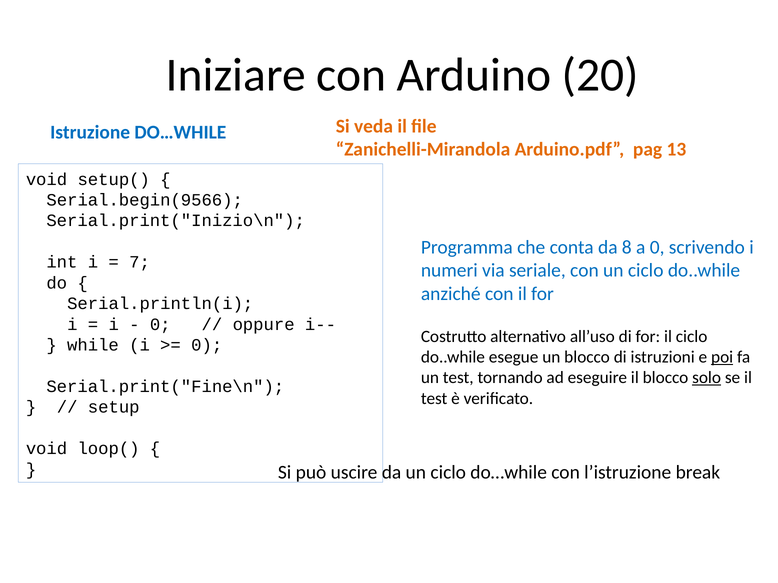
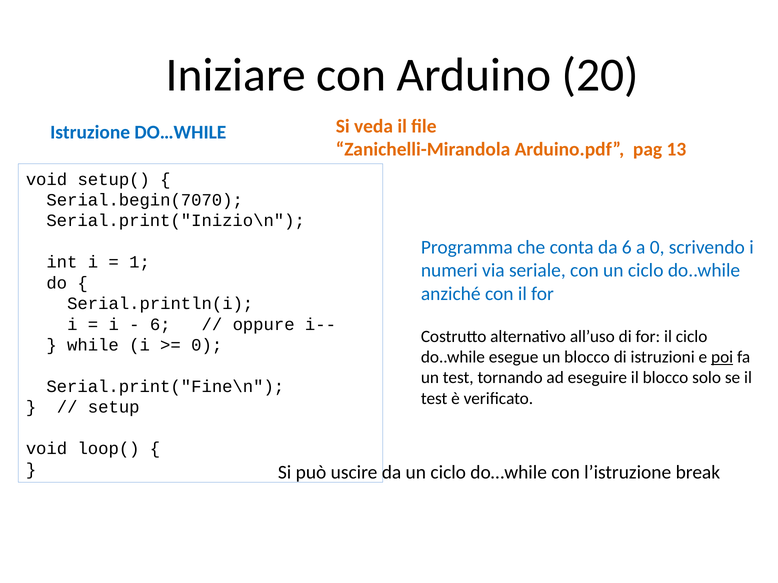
Serial.begin(9566: Serial.begin(9566 -> Serial.begin(7070 (145, 200)
da 8: 8 -> 6 (627, 247)
7: 7 -> 1 (140, 262)
0: 0 -> 6 (160, 325)
solo underline: present -> none (707, 378)
